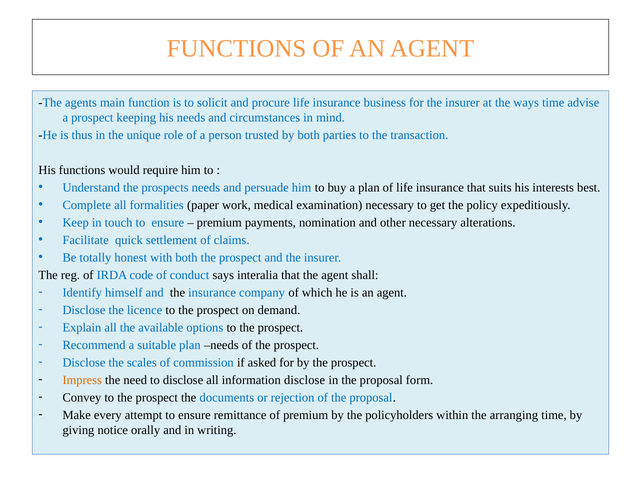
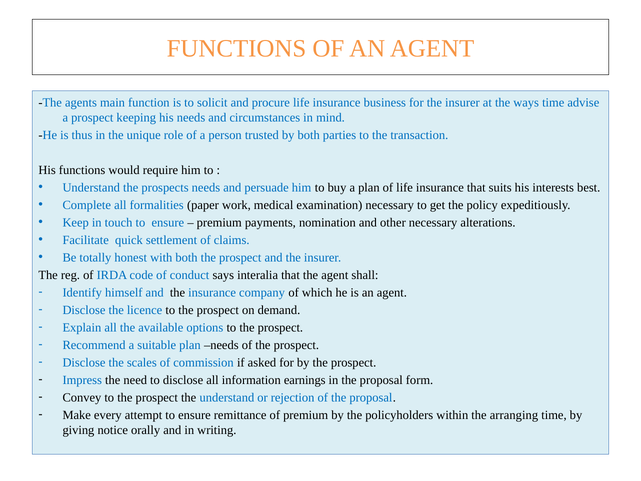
Impress colour: orange -> blue (82, 380)
information disclose: disclose -> earnings (305, 380)
the documents: documents -> understand (227, 397)
